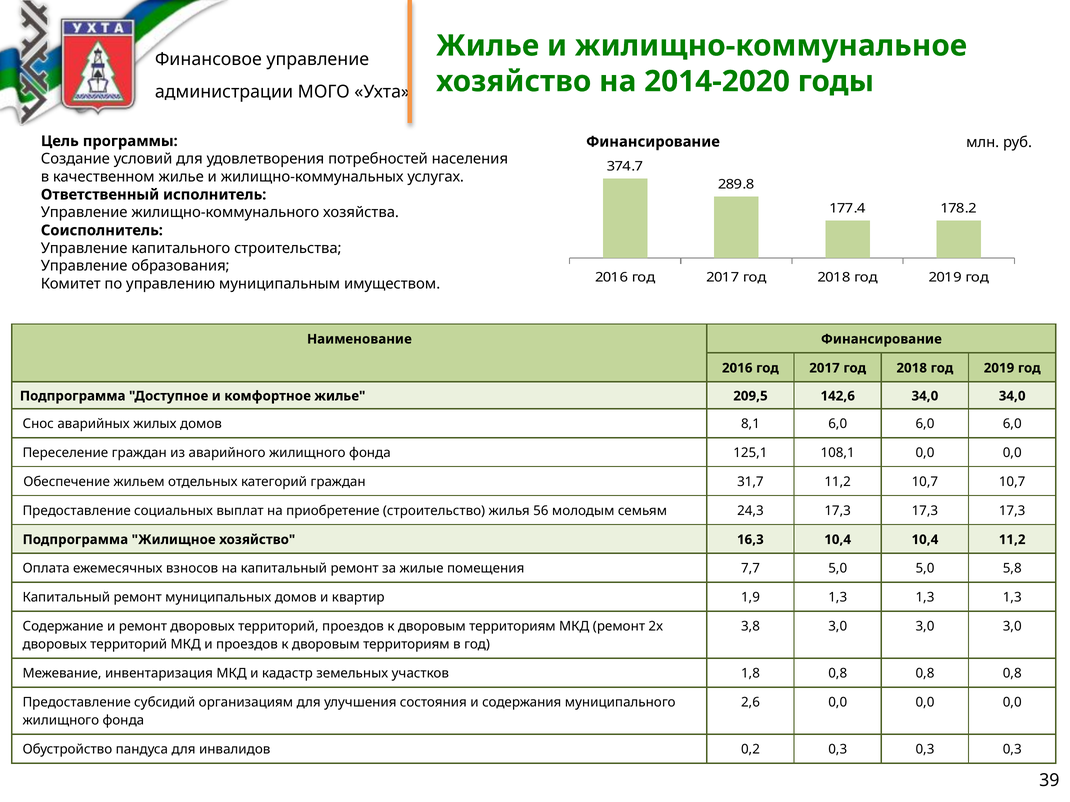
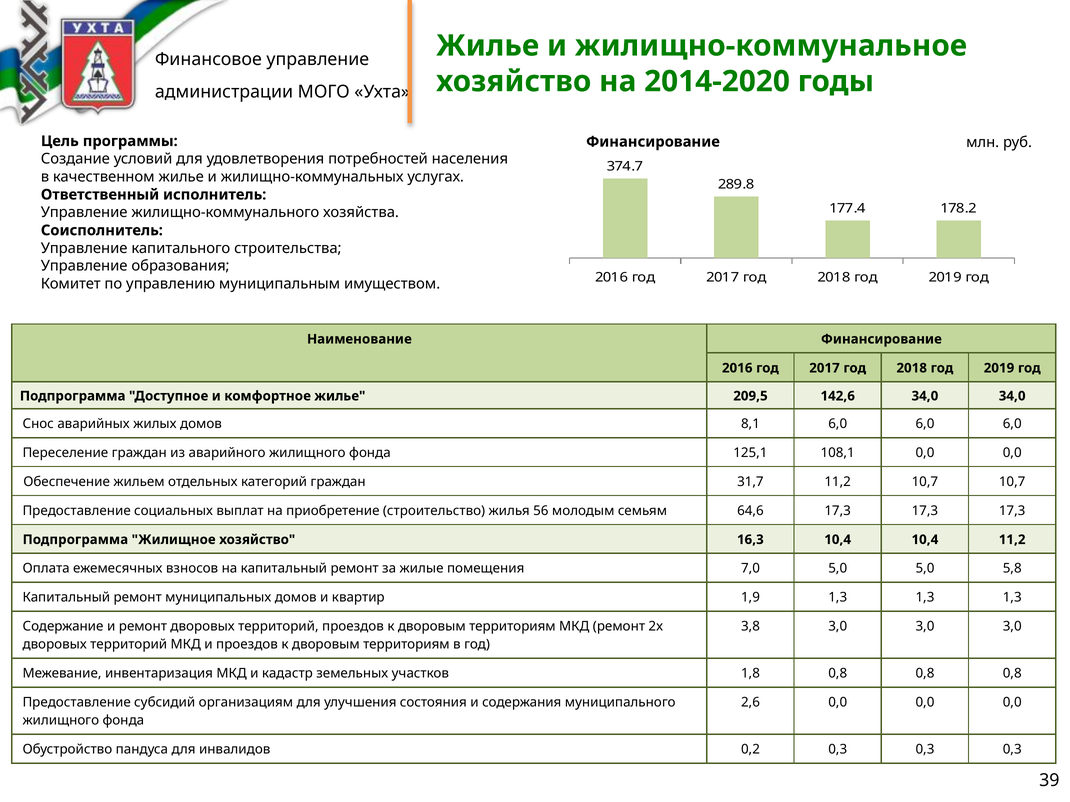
24,3: 24,3 -> 64,6 (750, 511)
7,7: 7,7 -> 7,0 (750, 569)
